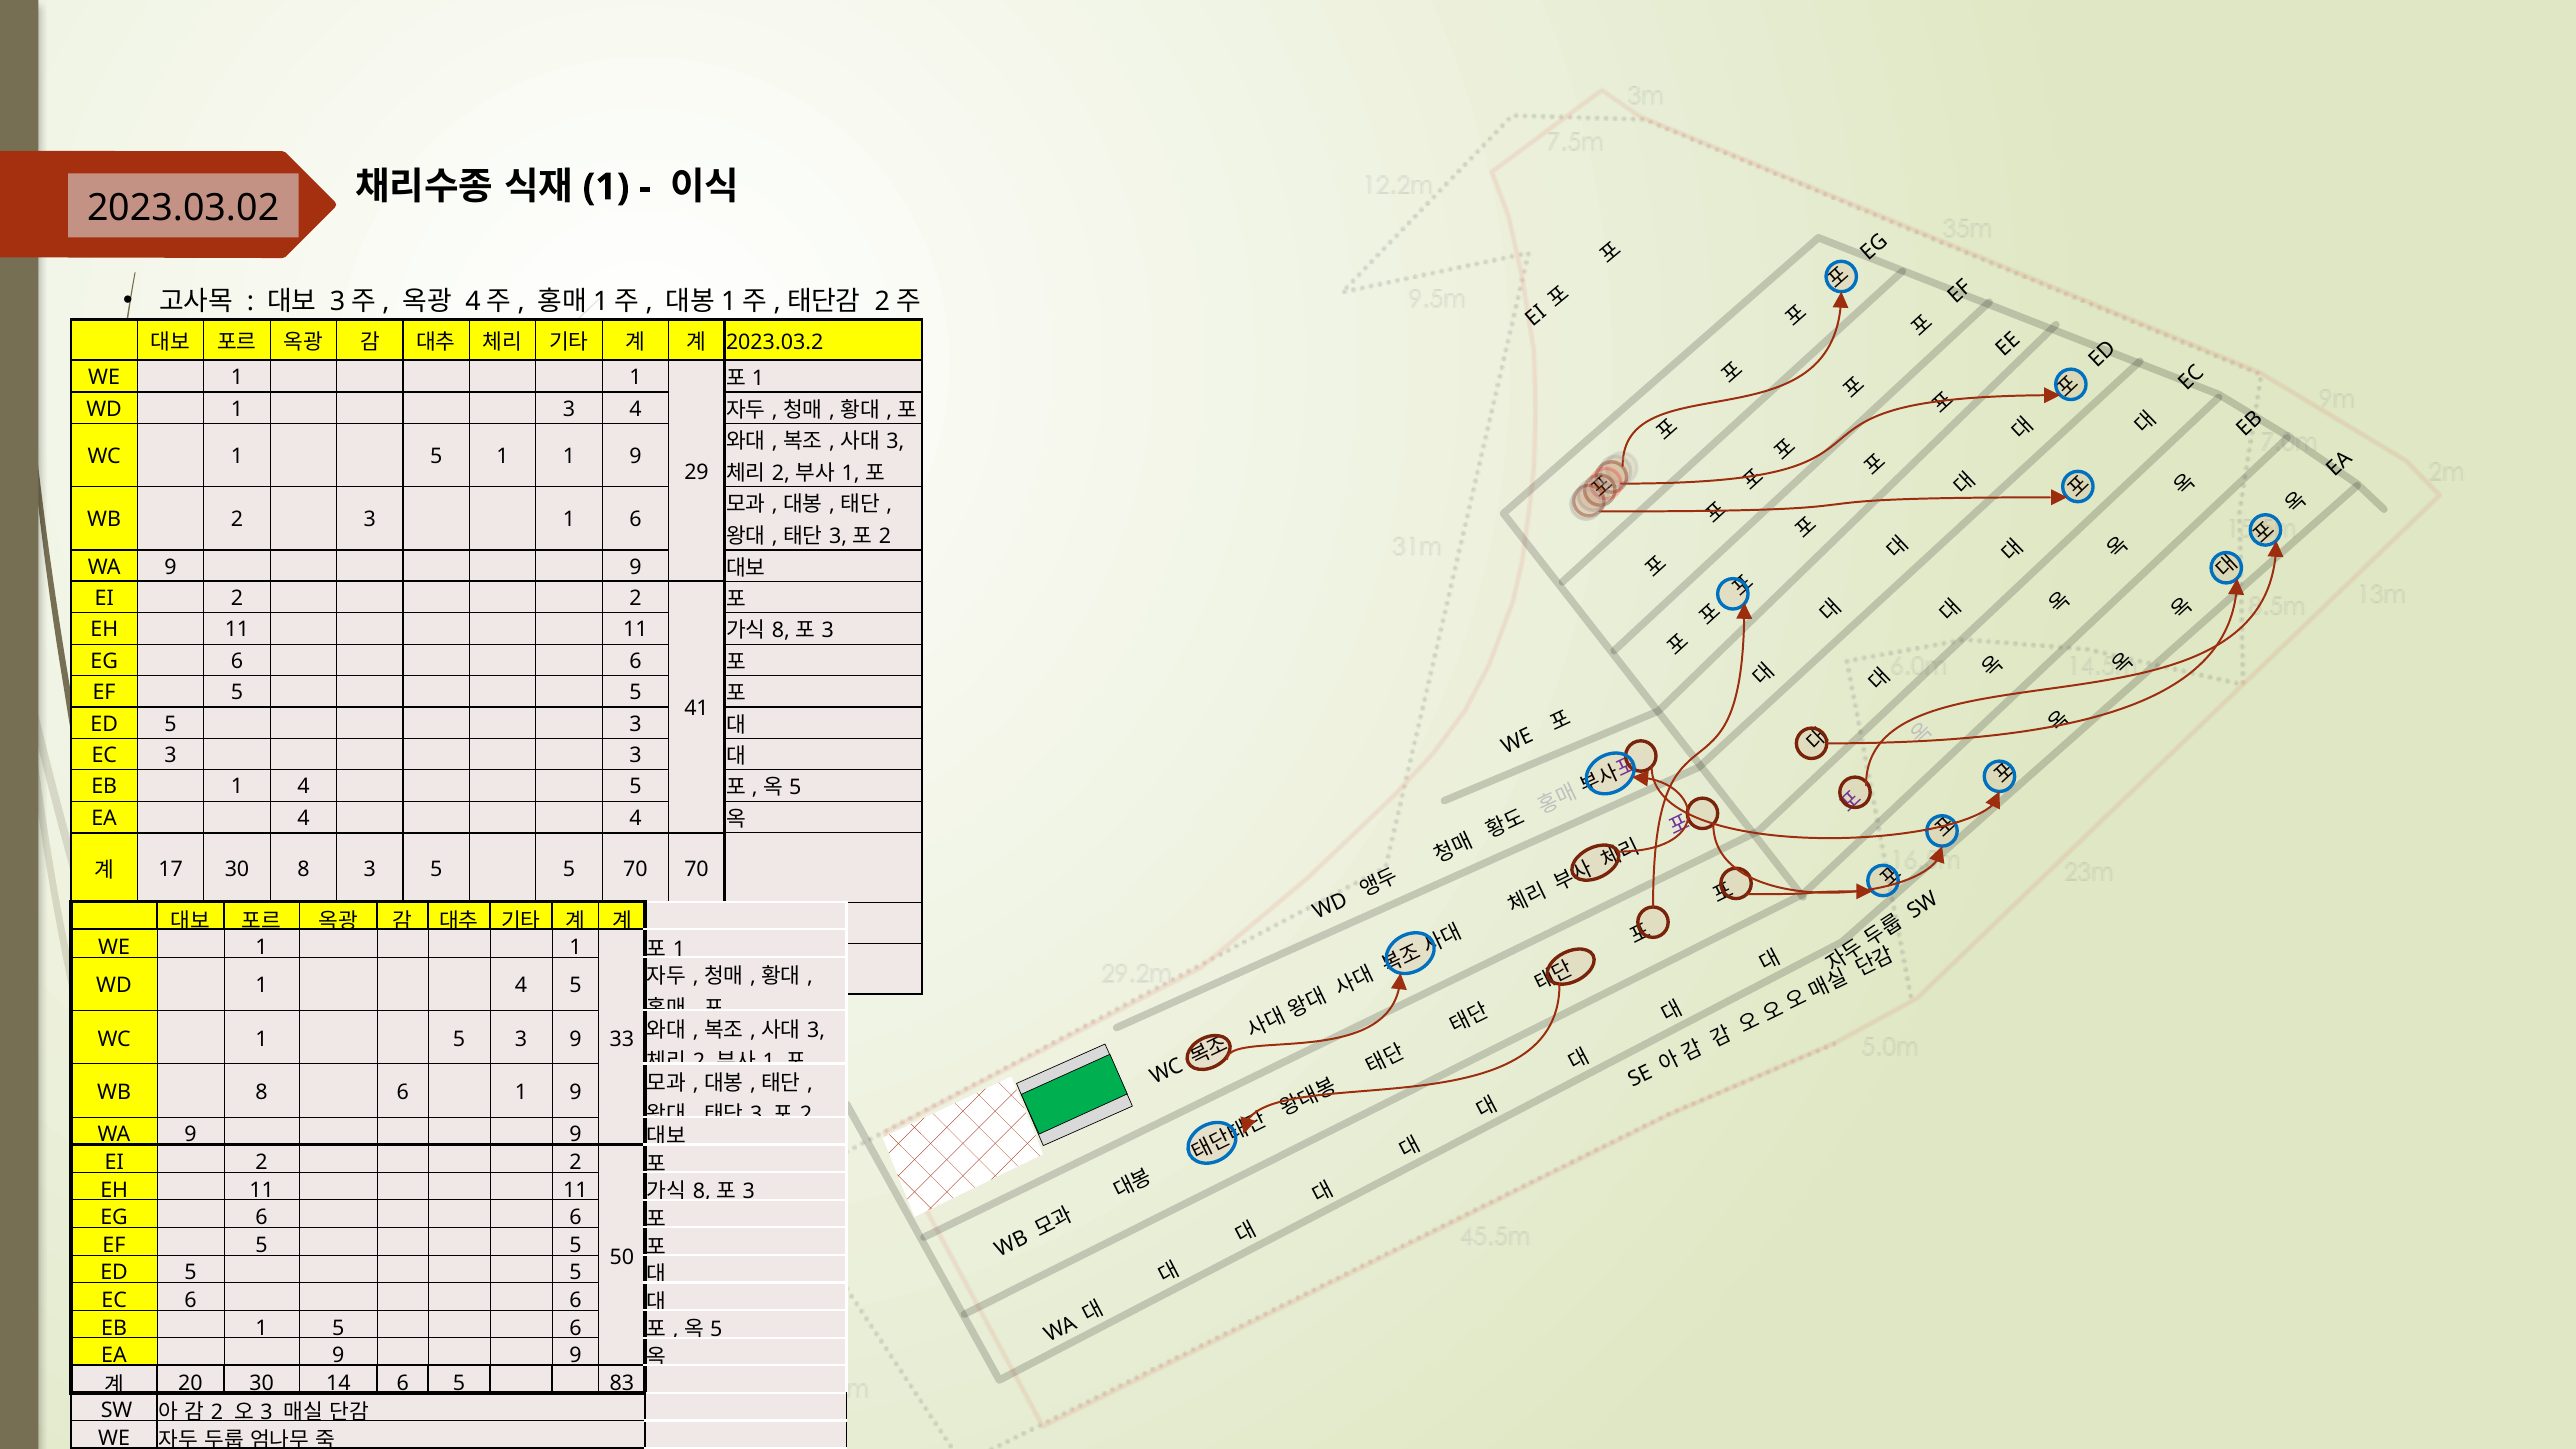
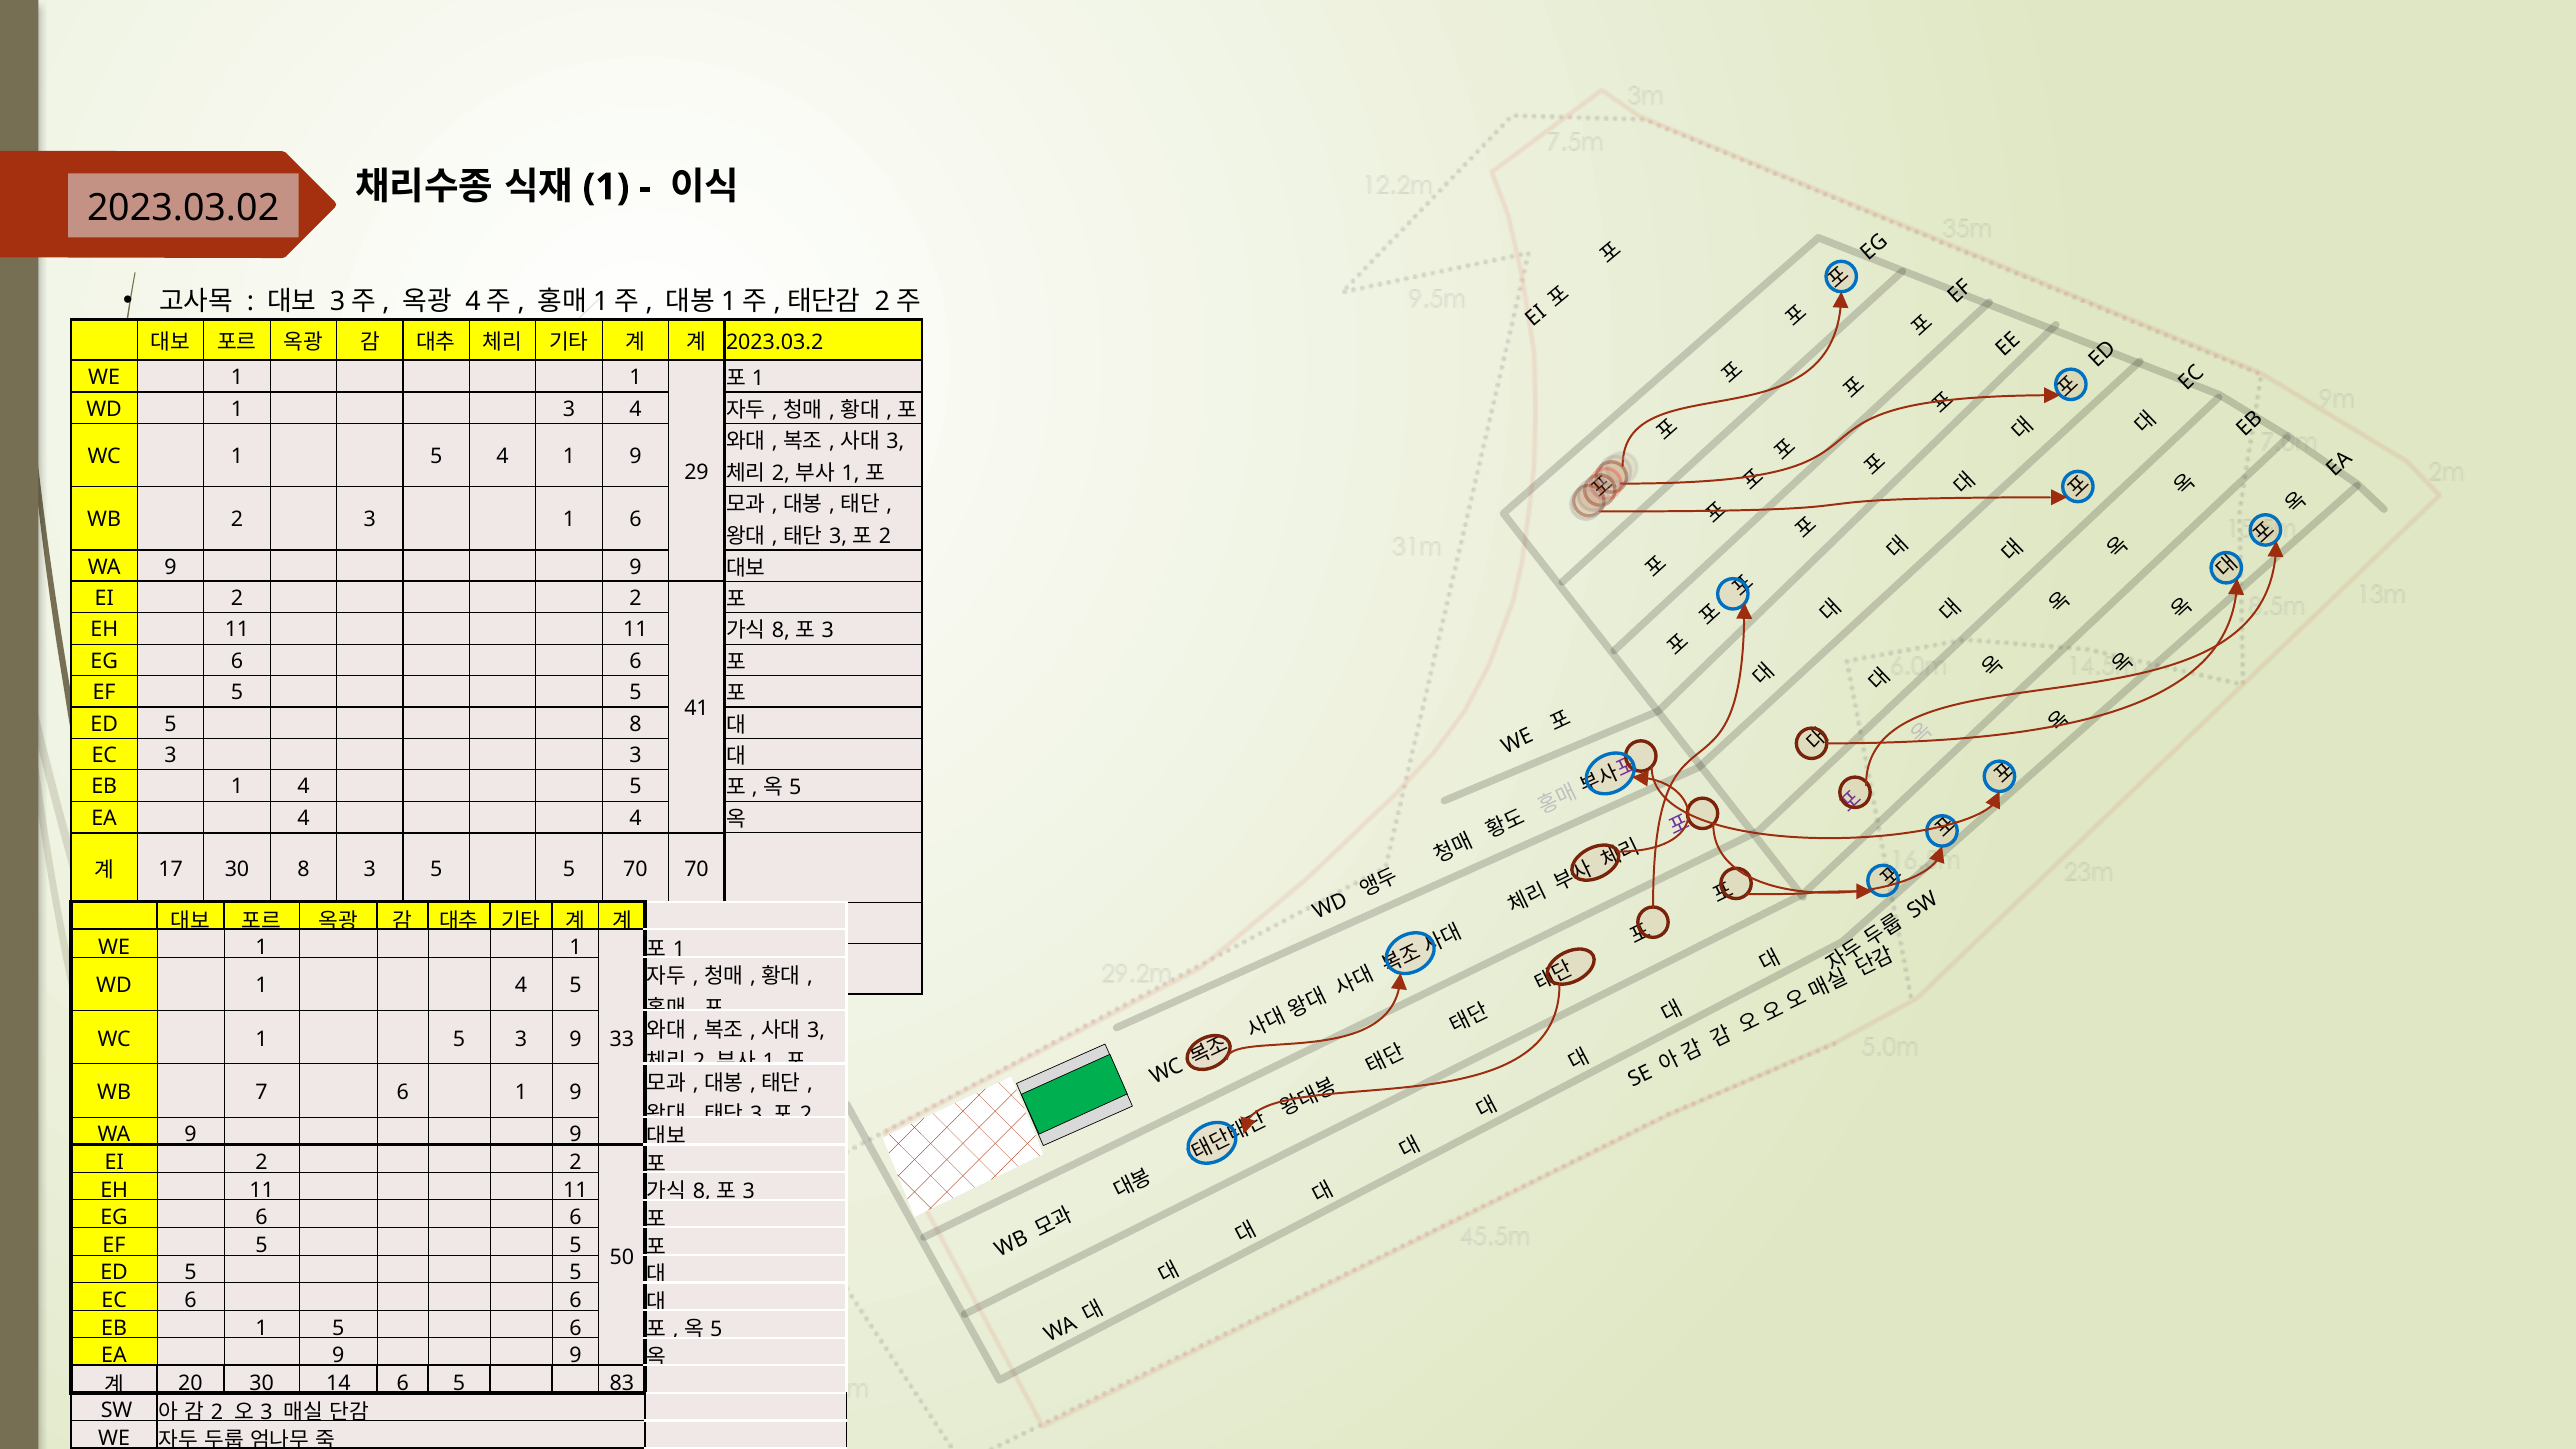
5 1: 1 -> 4 (503, 456)
ED 5 3: 3 -> 8 (635, 724)
WB 8: 8 -> 7 (262, 1092)
